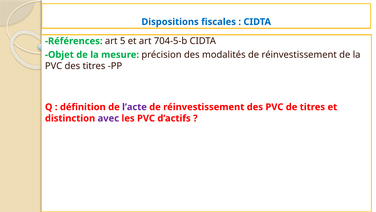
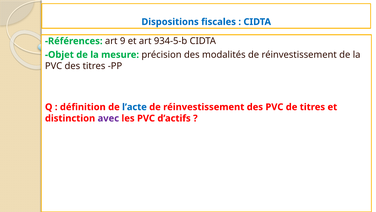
5: 5 -> 9 (123, 41)
704-5-b: 704-5-b -> 934-5-b (171, 41)
l’acte colour: purple -> blue (134, 107)
